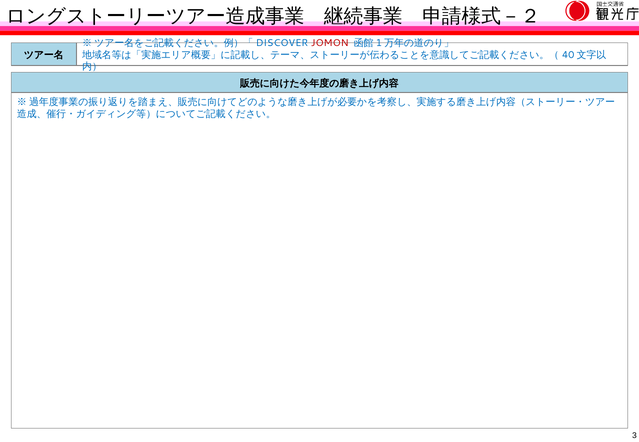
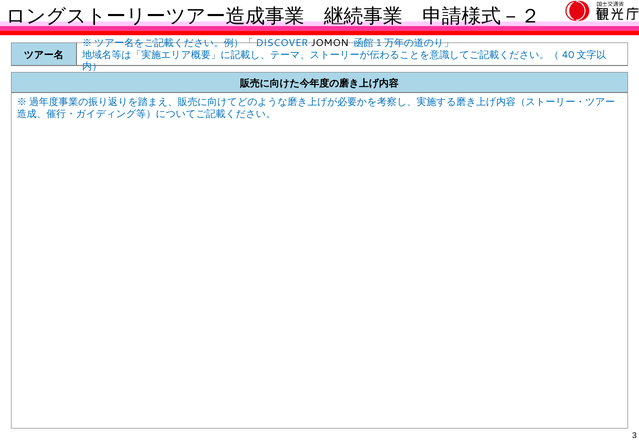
JOMON colour: red -> black (330, 43)
